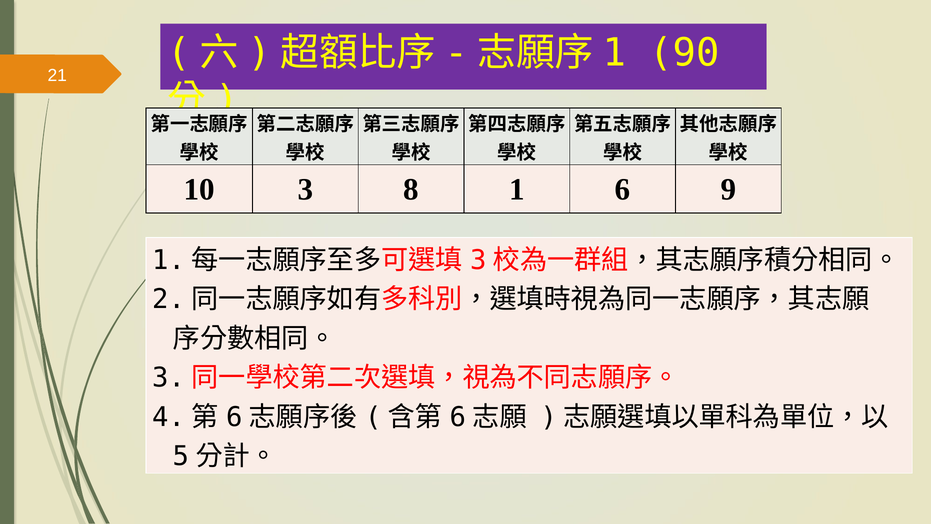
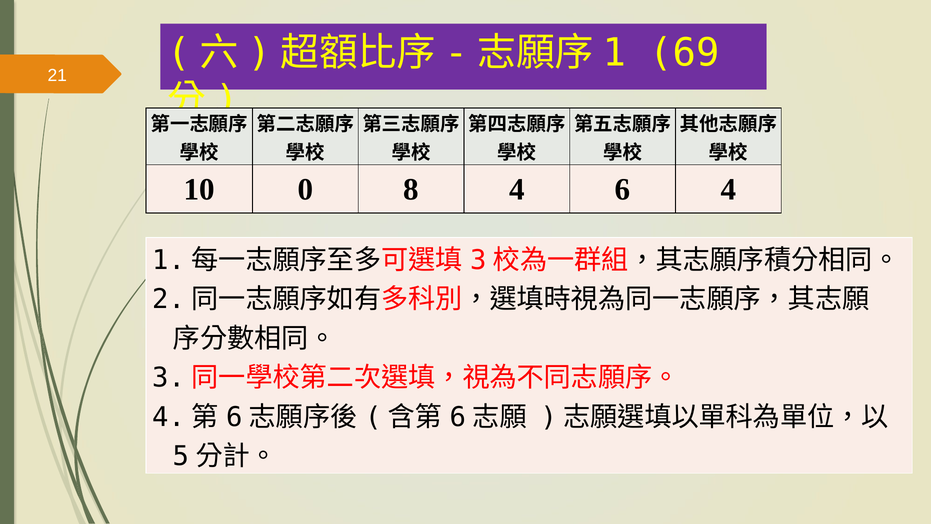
90: 90 -> 69 (684, 53)
3: 3 -> 0 (305, 189)
8 1: 1 -> 4 (517, 189)
6 9: 9 -> 4 (728, 189)
